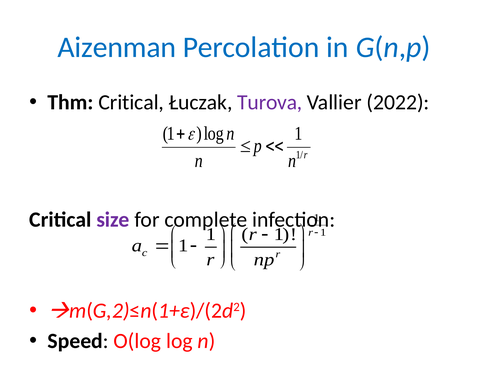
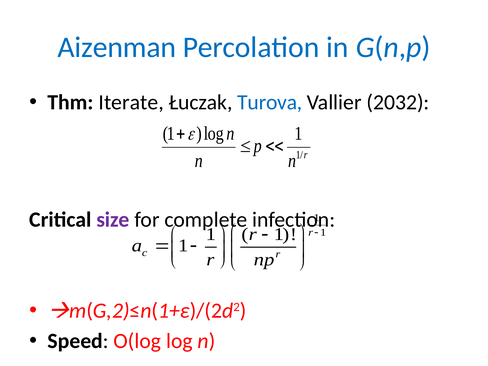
Thm Critical: Critical -> Iterate (131, 102)
Turova colour: purple -> blue (270, 102)
2022: 2022 -> 2032 (398, 102)
